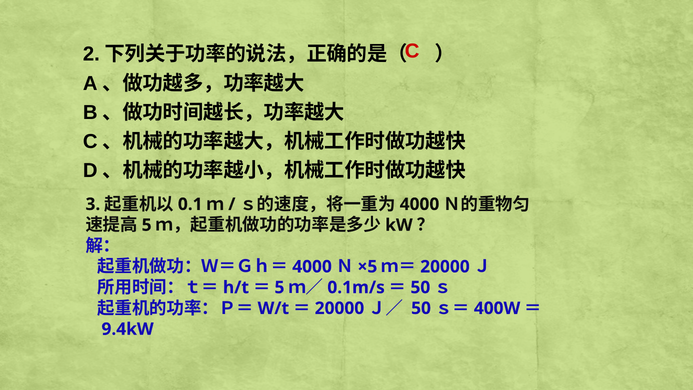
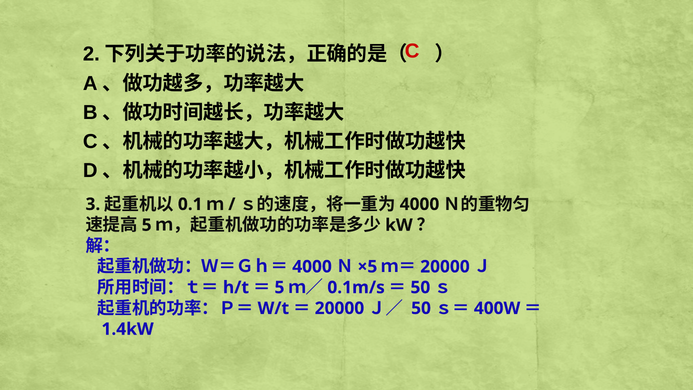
9.4kW: 9.4kW -> 1.4kW (128, 329)
